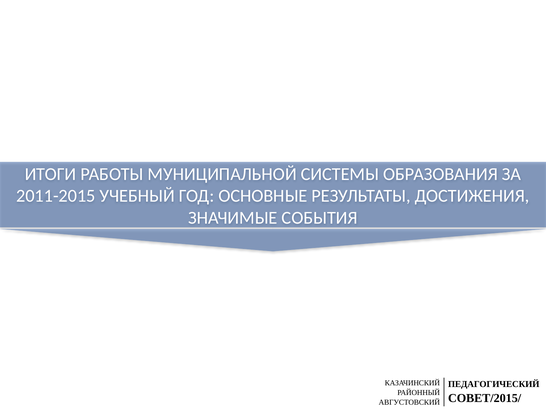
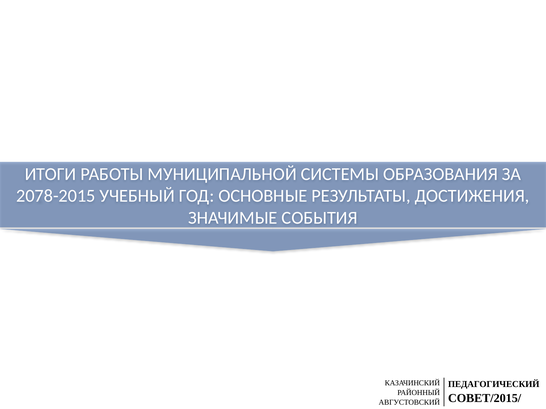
2011-2015: 2011-2015 -> 2078-2015 (56, 196)
